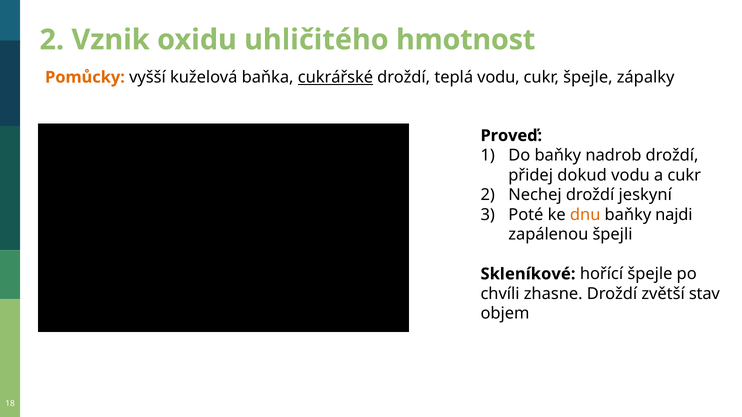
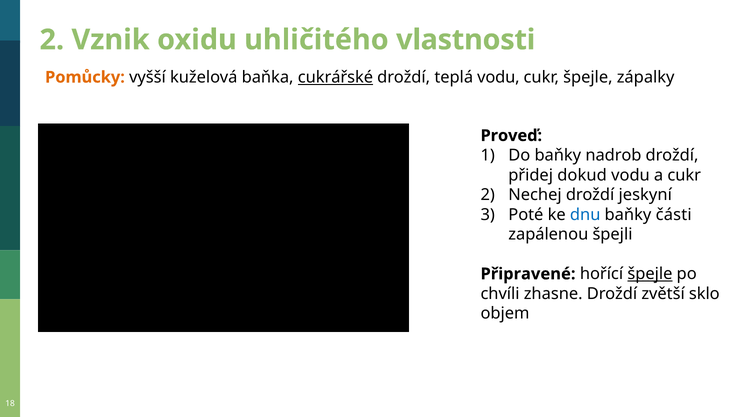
hmotnost: hmotnost -> vlastnosti (466, 40)
dnu colour: orange -> blue (585, 215)
najdi: najdi -> části (674, 215)
Skleníkové: Skleníkové -> Připravené (528, 274)
špejle underline: none -> present (650, 274)
stav: stav -> sklo (704, 294)
